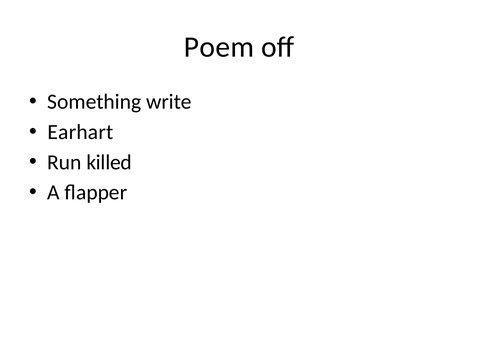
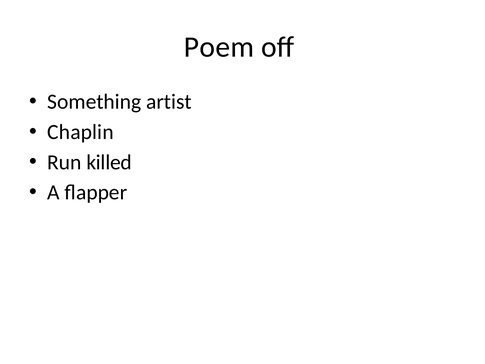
write: write -> artist (169, 102)
Earhart: Earhart -> Chaplin (81, 132)
